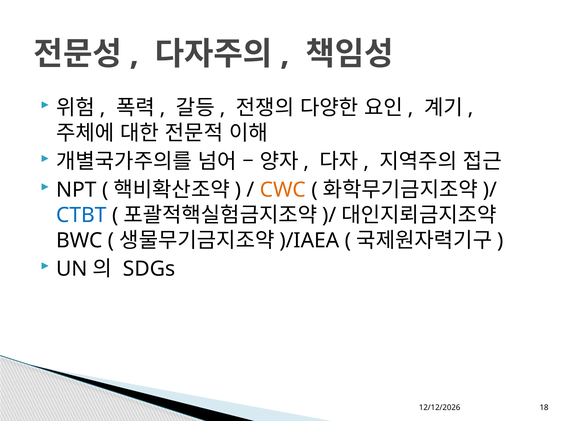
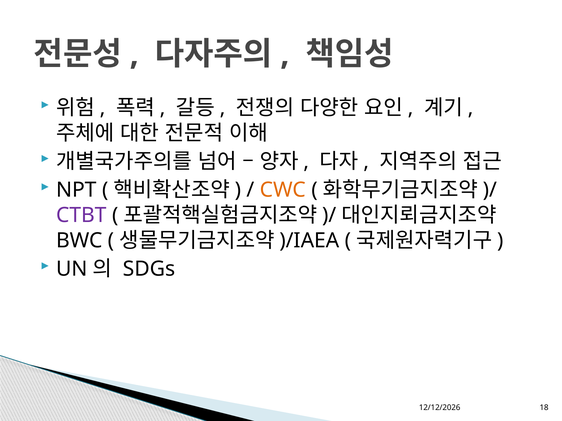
CTBT colour: blue -> purple (81, 215)
